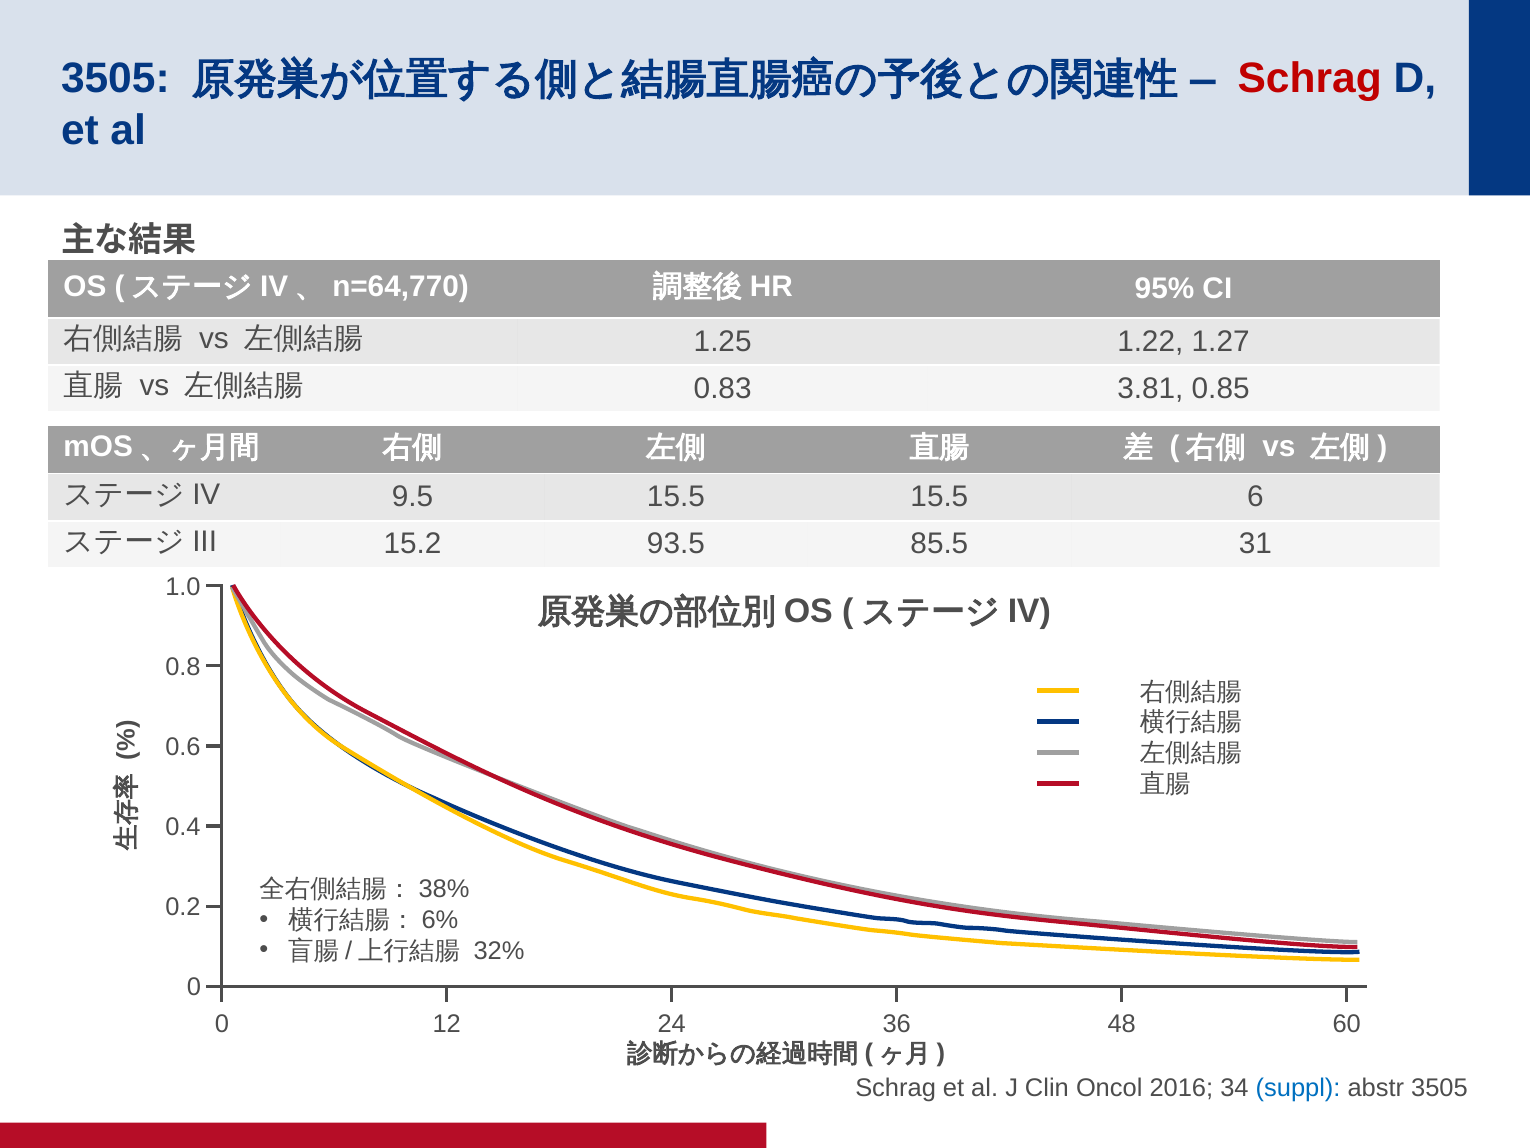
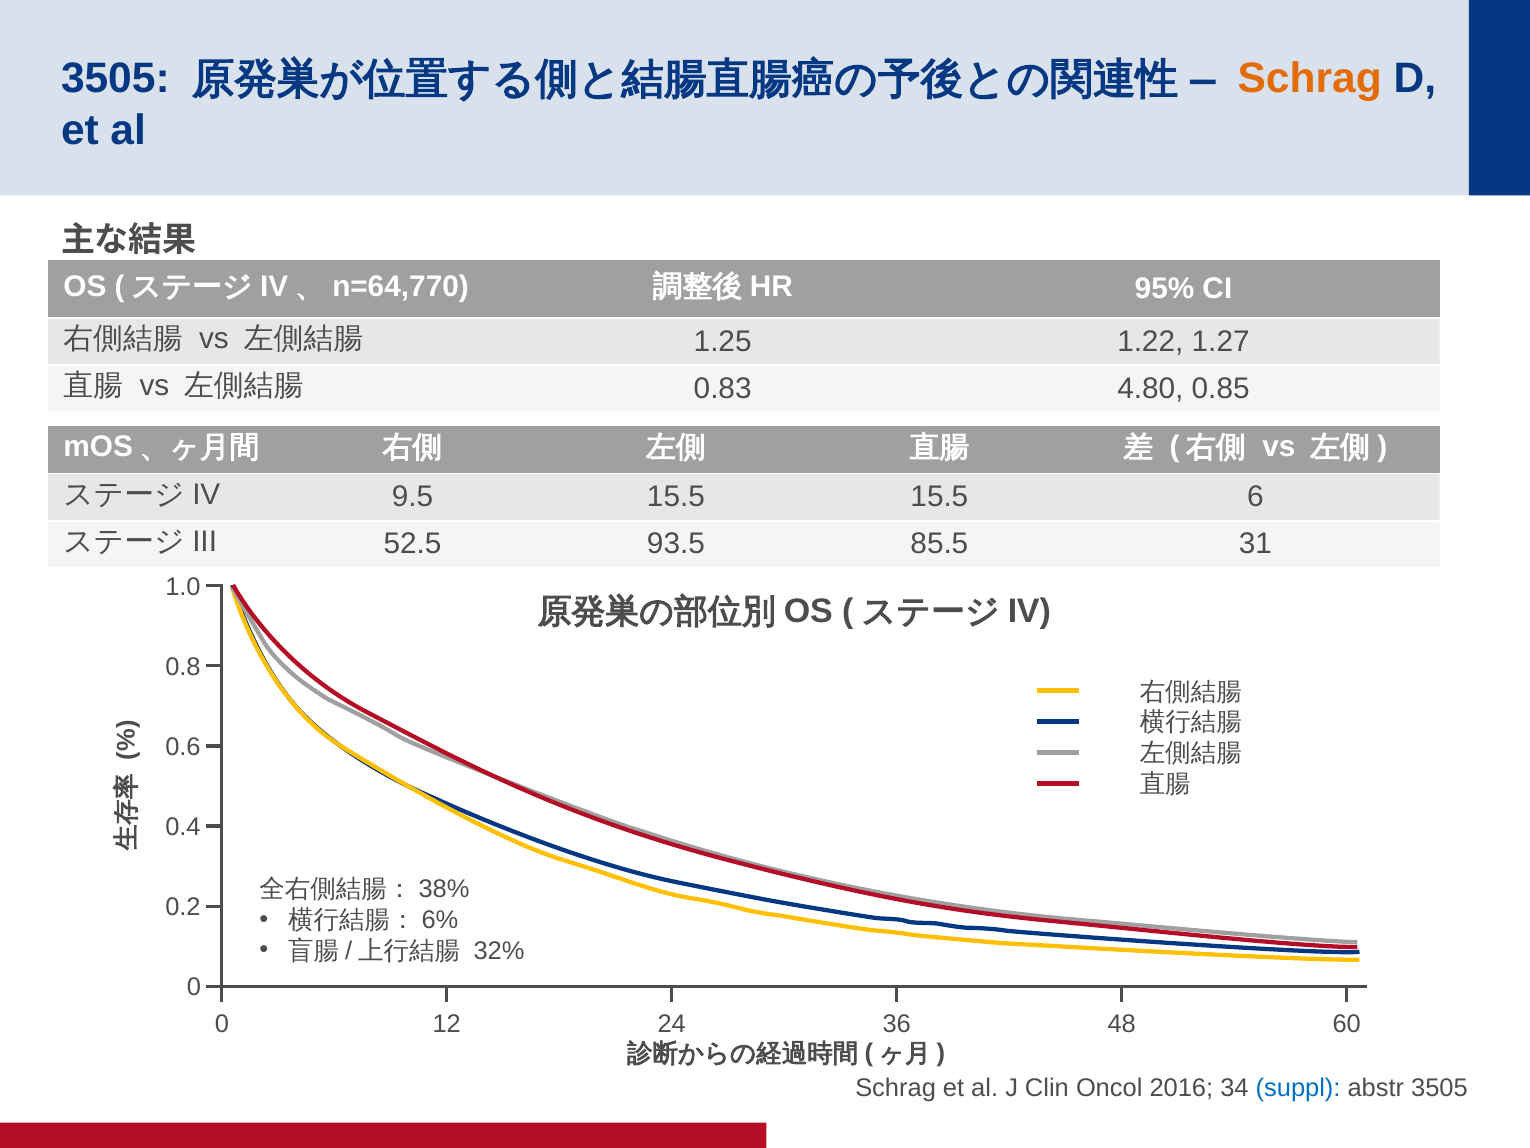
Schrag colour: red -> orange (1310, 79)
3.81: 3.81 -> 4.80 (1150, 388)
15.2: 15.2 -> 52.5 (412, 544)
